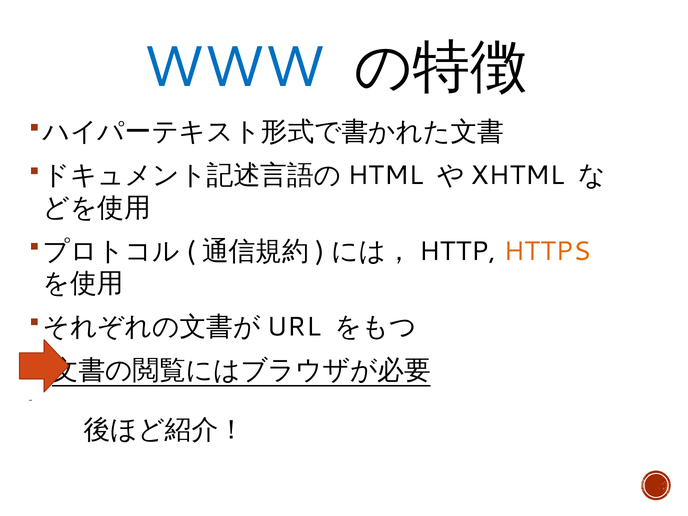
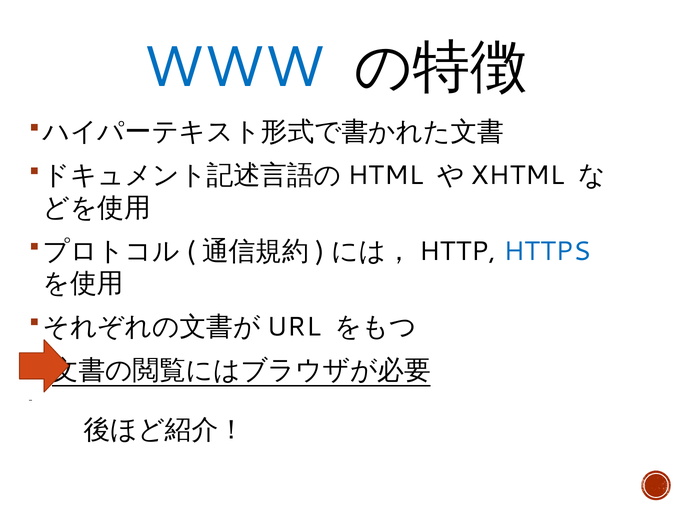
HTTPS colour: orange -> blue (547, 251)
